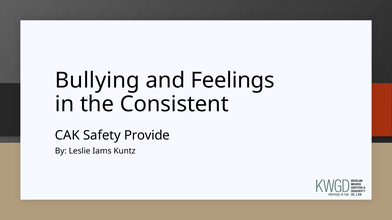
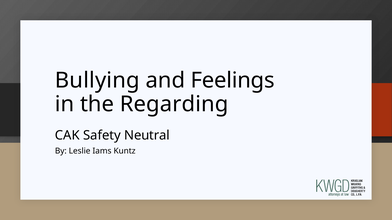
Consistent: Consistent -> Regarding (174, 104)
Provide: Provide -> Neutral (147, 136)
